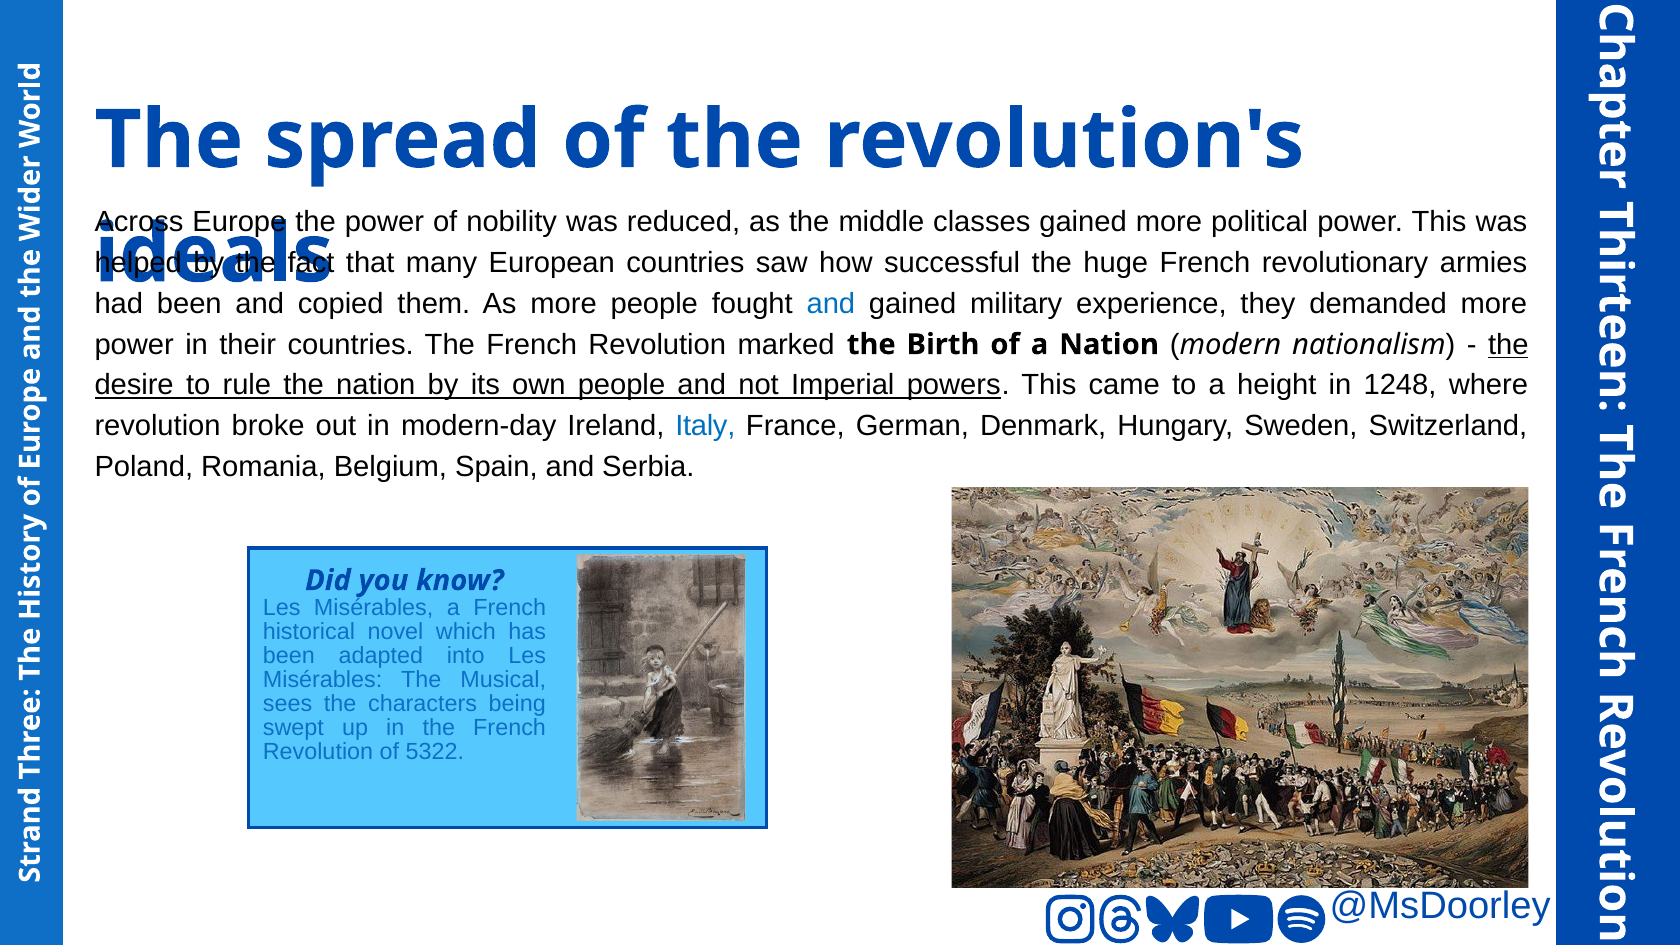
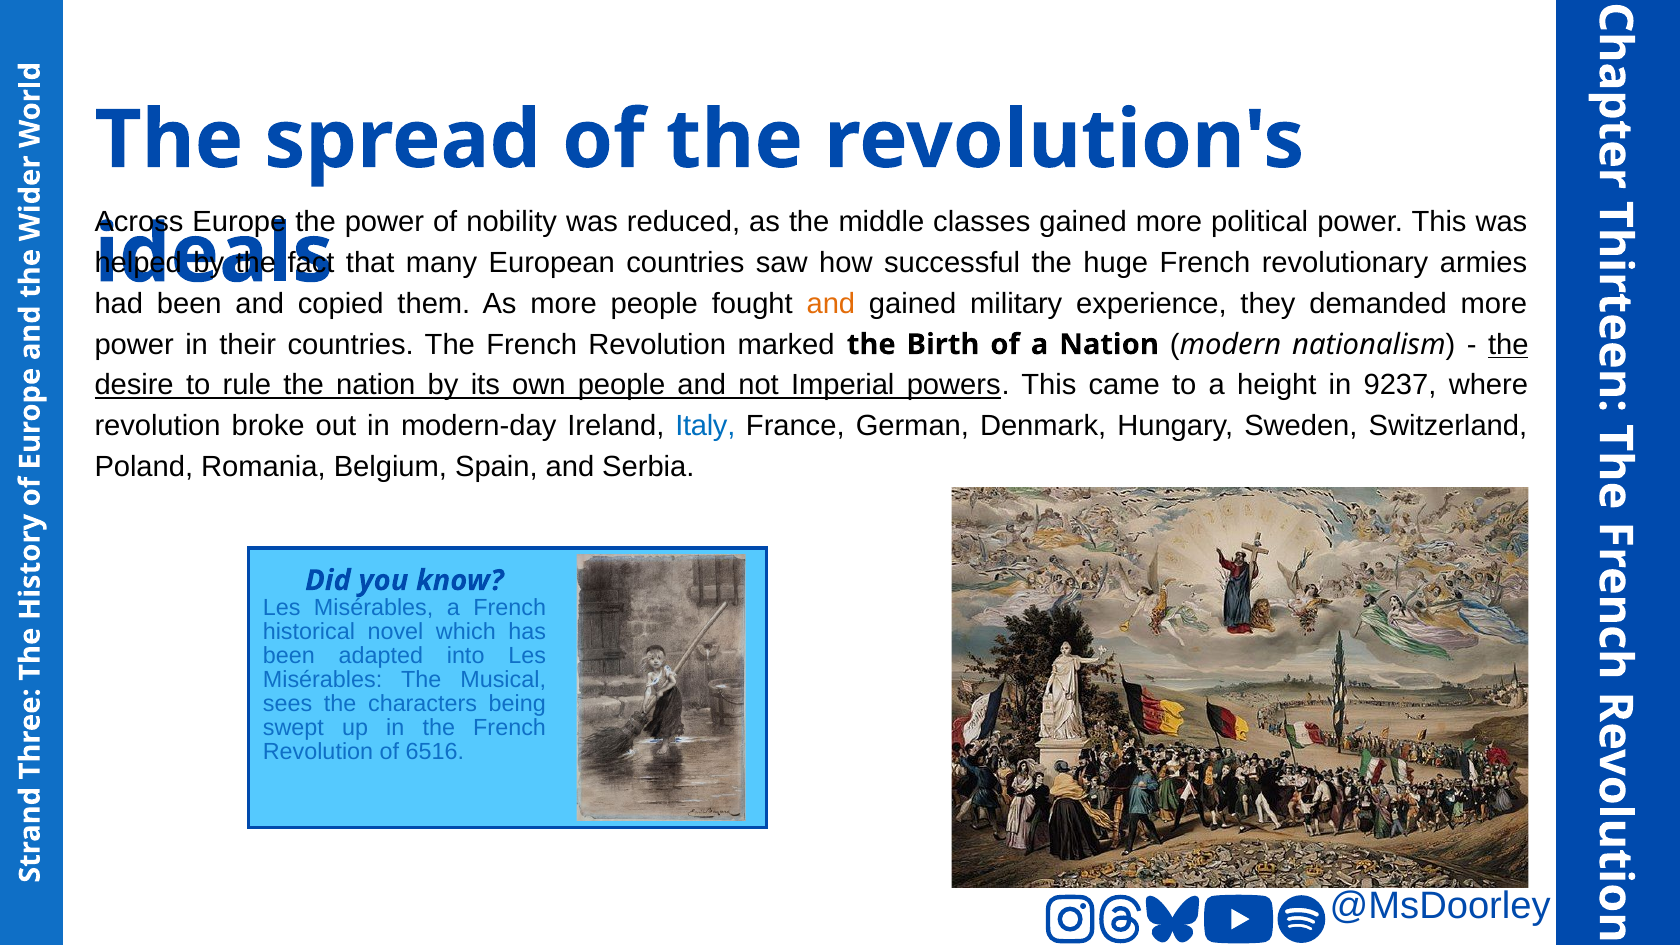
and colour: blue -> orange (831, 304)
1248: 1248 -> 9237 (1400, 385)
5322: 5322 -> 6516 (435, 752)
